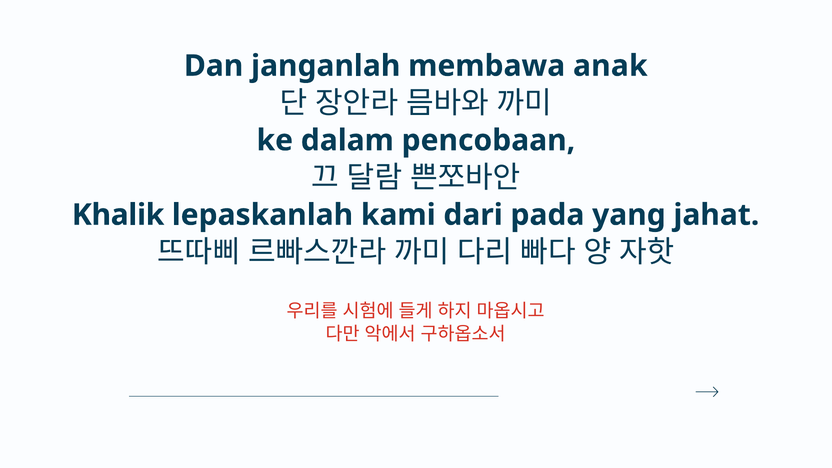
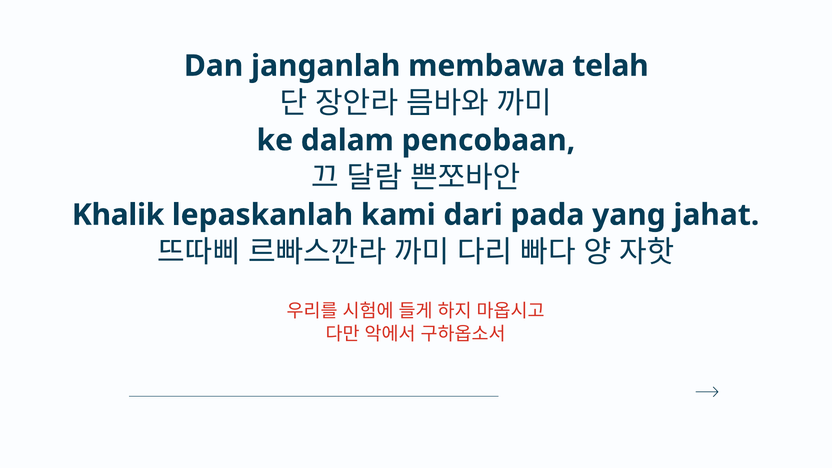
anak: anak -> telah (611, 66)
